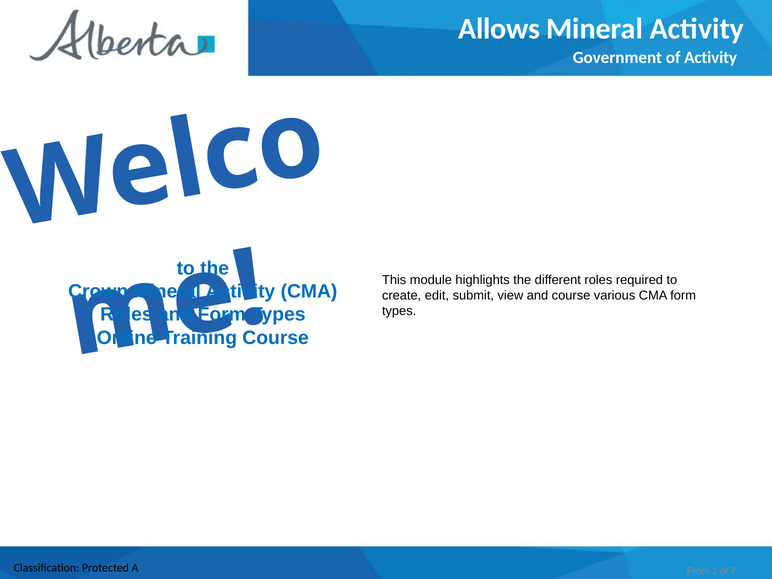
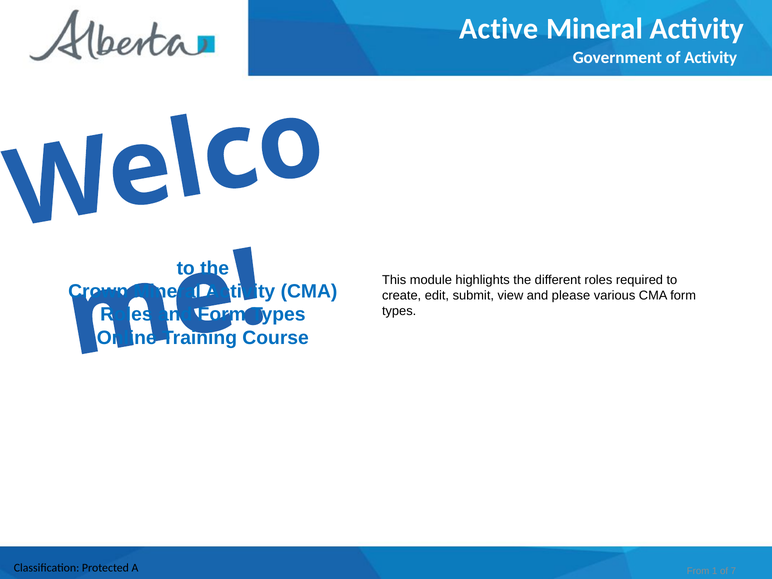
Allows: Allows -> Active (499, 29)
and course: course -> please (571, 296)
